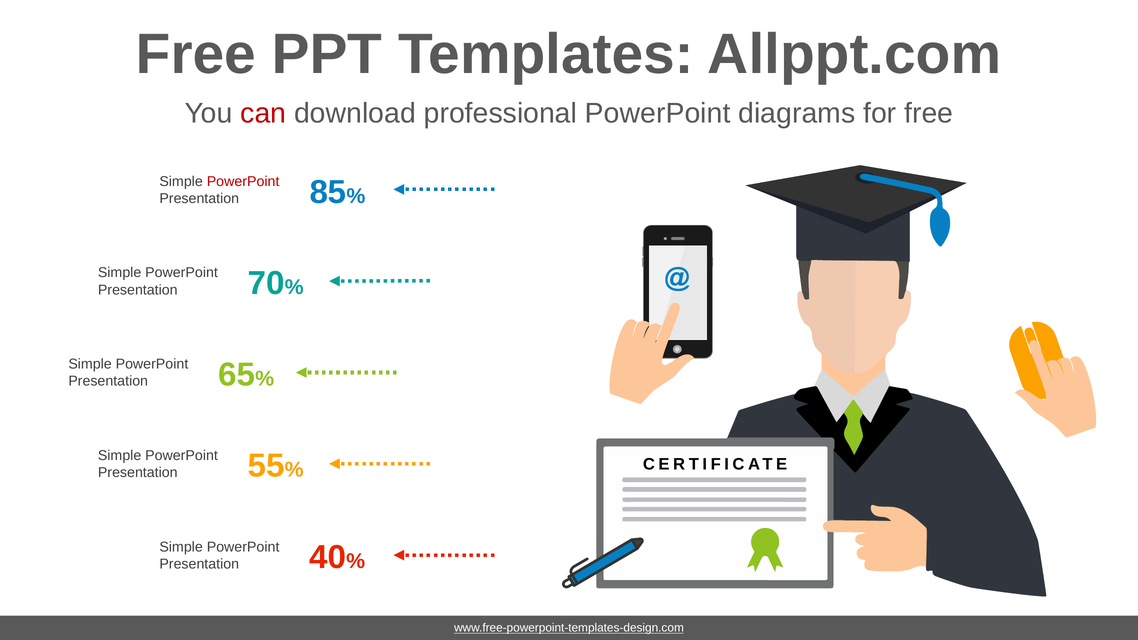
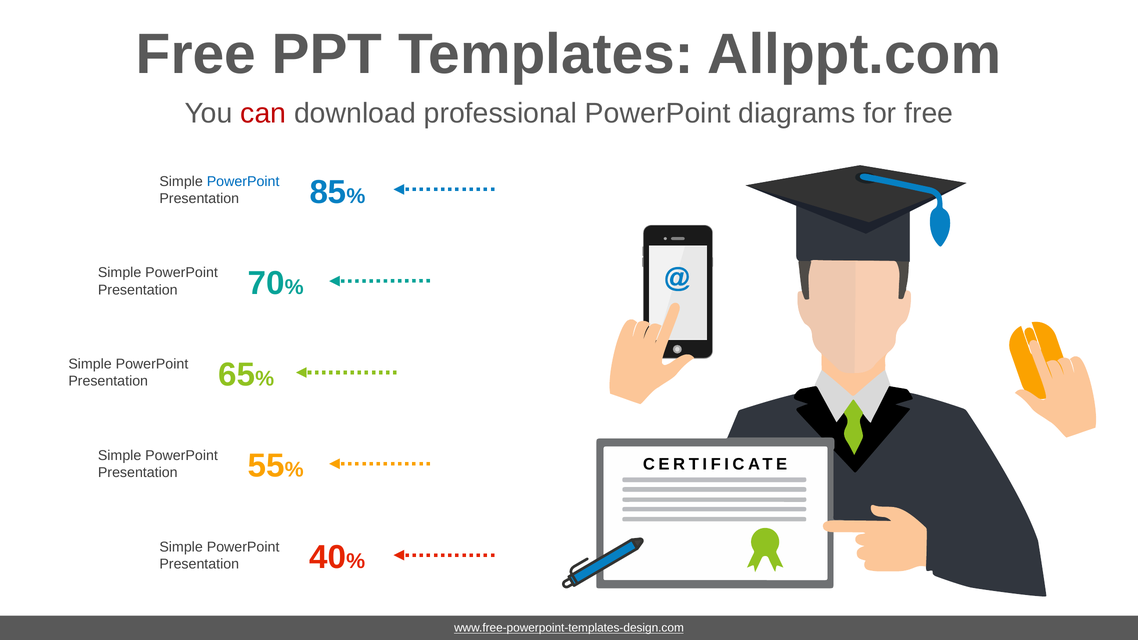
PowerPoint colour: red -> blue (243, 181)
